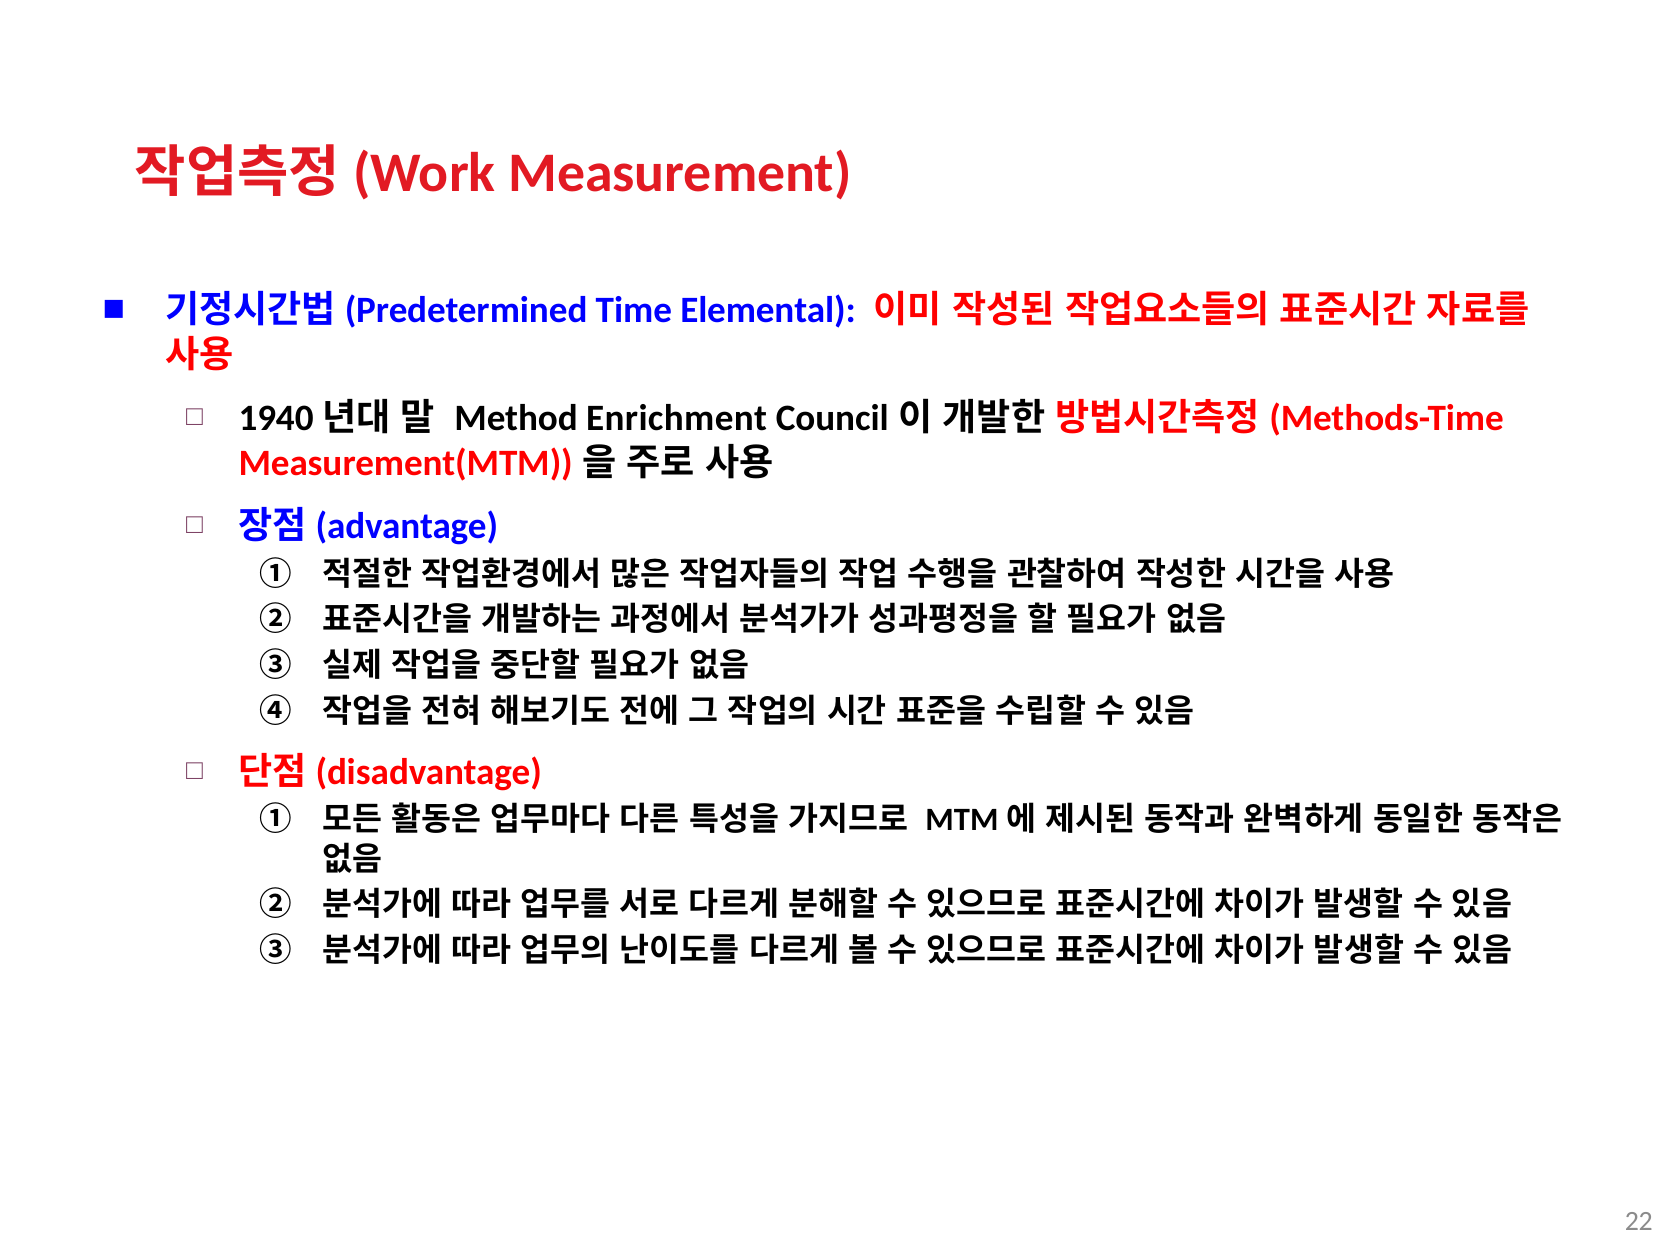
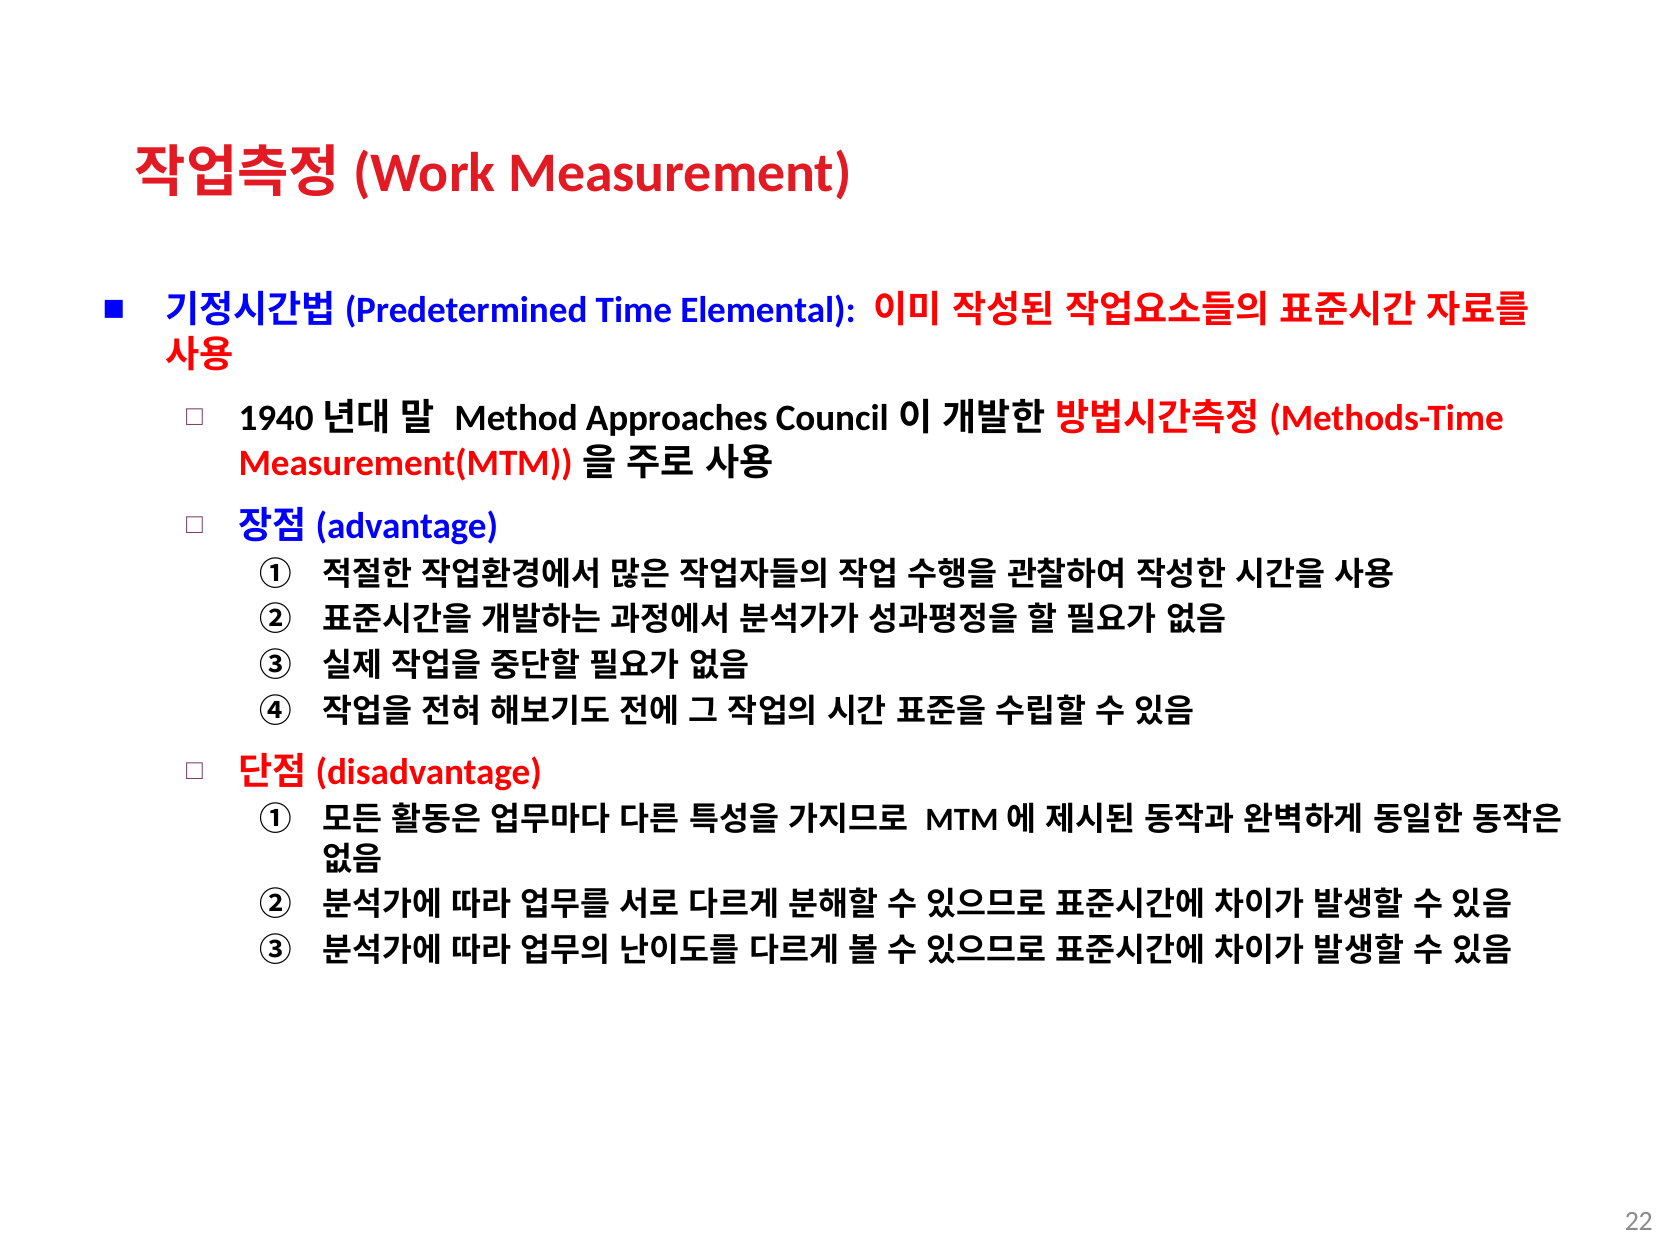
Enrichment: Enrichment -> Approaches (677, 418)
